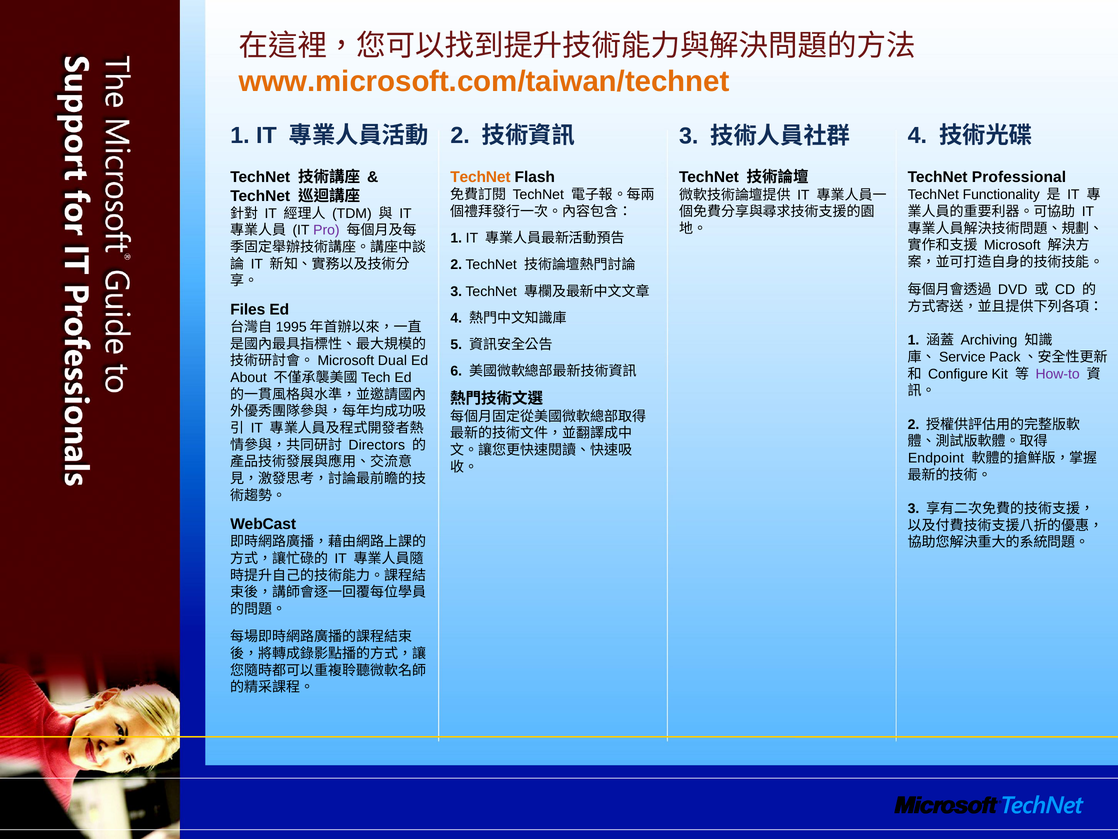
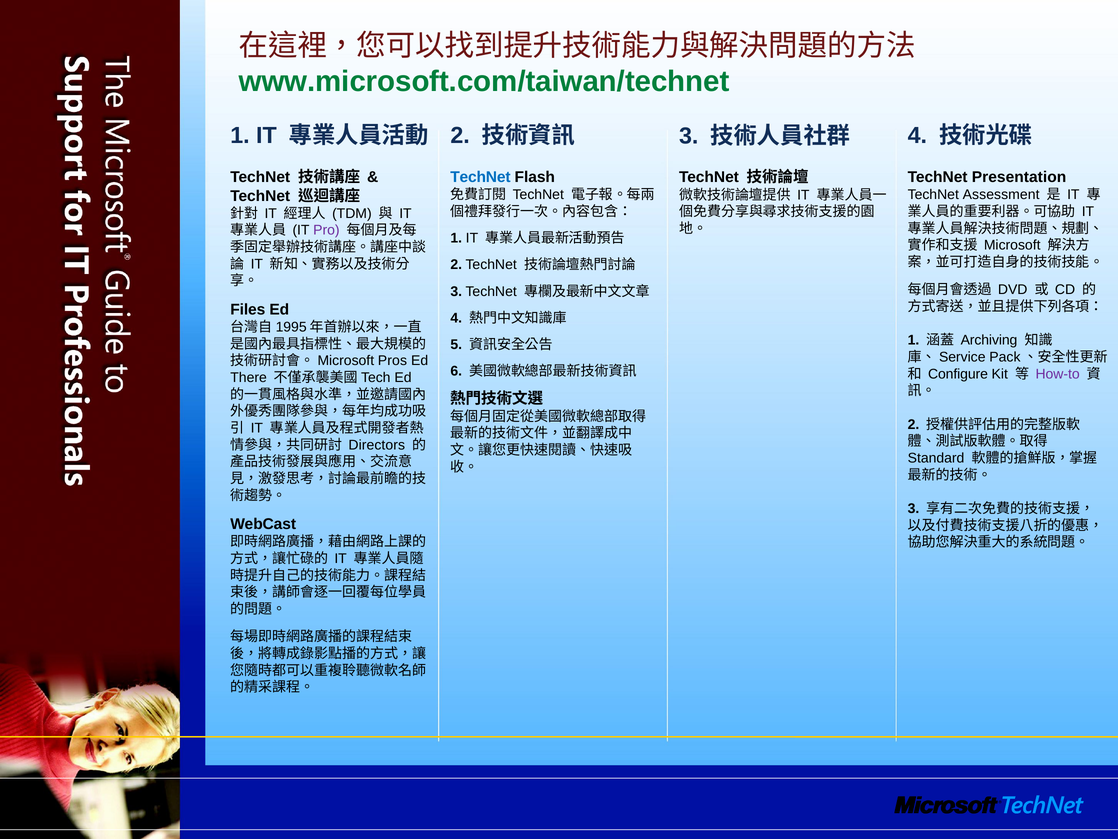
www.microsoft.com/taiwan/technet colour: orange -> green (484, 81)
TechNet colour: orange -> blue (480, 177)
Professional: Professional -> Presentation (1019, 177)
Functionality: Functionality -> Assessment (1001, 195)
Dual: Dual -> Pros (392, 361)
About: About -> There (249, 377)
Endpoint: Endpoint -> Standard (936, 458)
